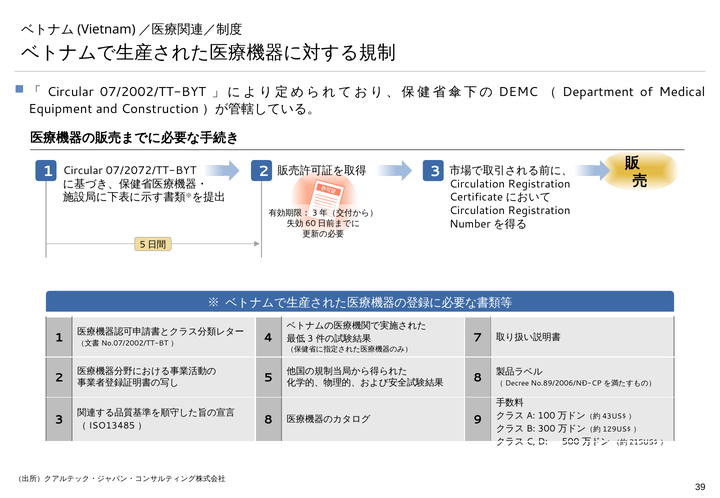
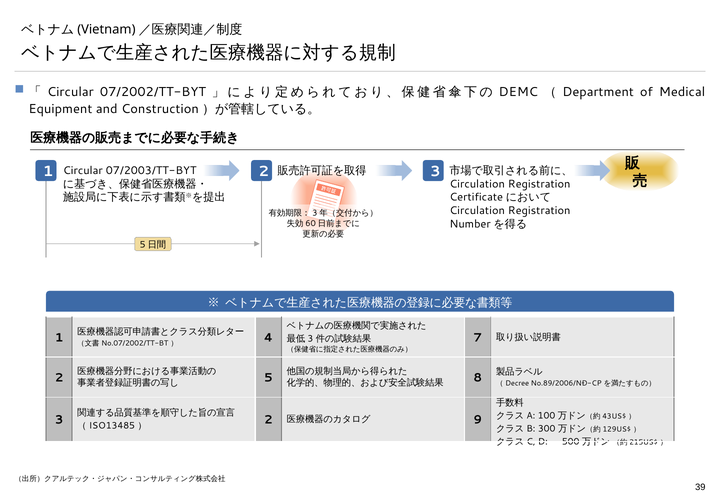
07/2072/TT-BYT: 07/2072/TT-BYT -> 07/2003/TT-BYT (151, 171)
8: 8 -> 2 (268, 420)
